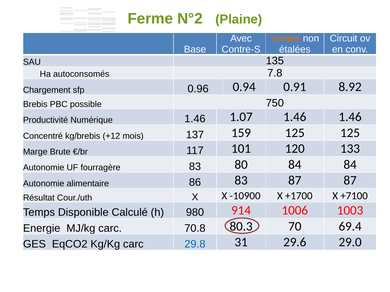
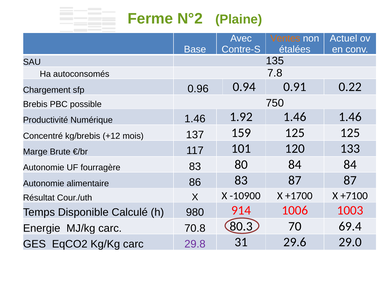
Circuit: Circuit -> Actuel (344, 39)
8.92: 8.92 -> 0.22 (350, 87)
1.07: 1.07 -> 1.92 (241, 117)
29.8 colour: blue -> purple (195, 244)
